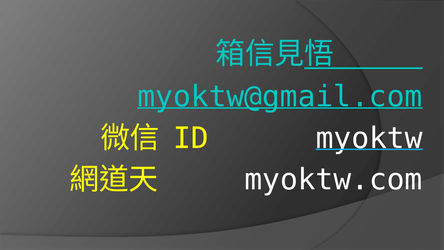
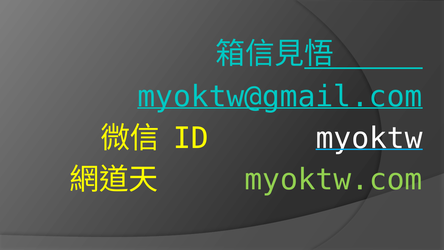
myoktw.com colour: white -> light green (333, 180)
